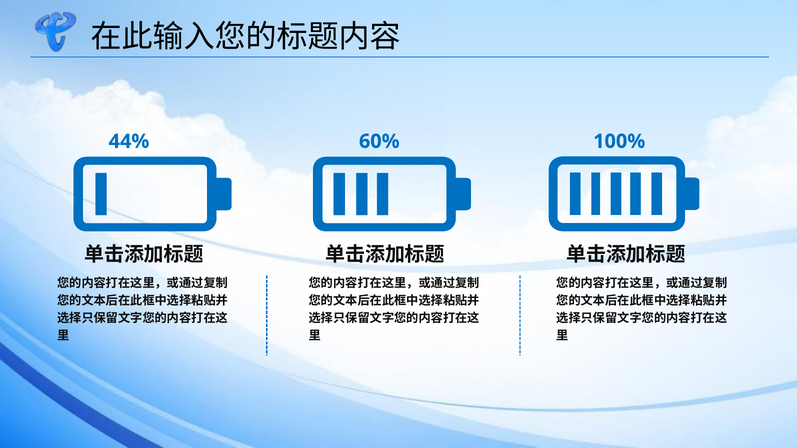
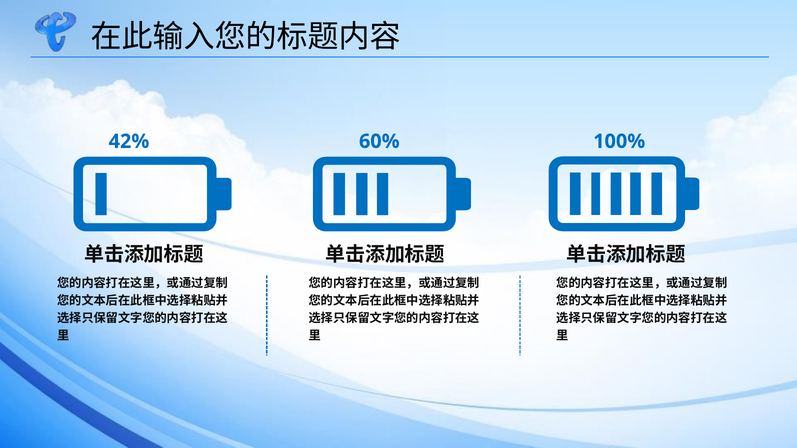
44%: 44% -> 42% (129, 141)
